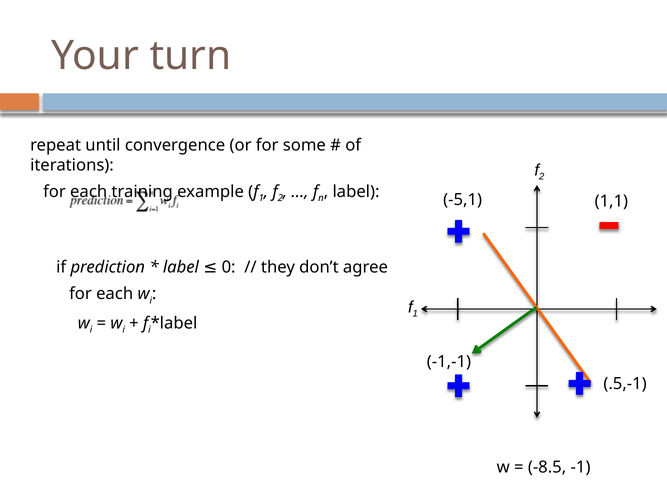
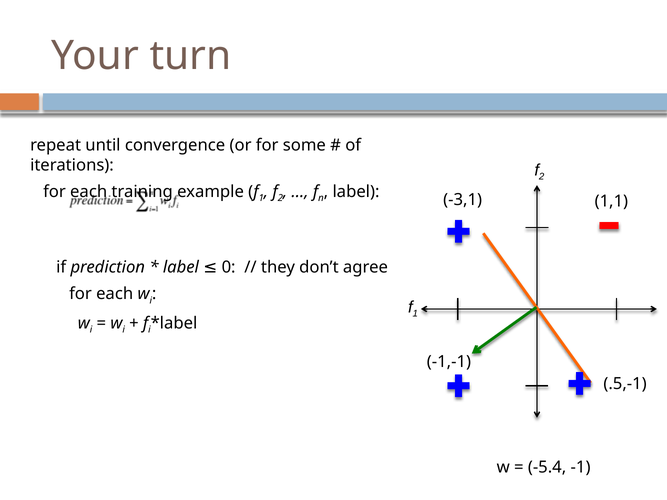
-5,1: -5,1 -> -3,1 (463, 200)
-8.5: -8.5 -> -5.4 (547, 468)
